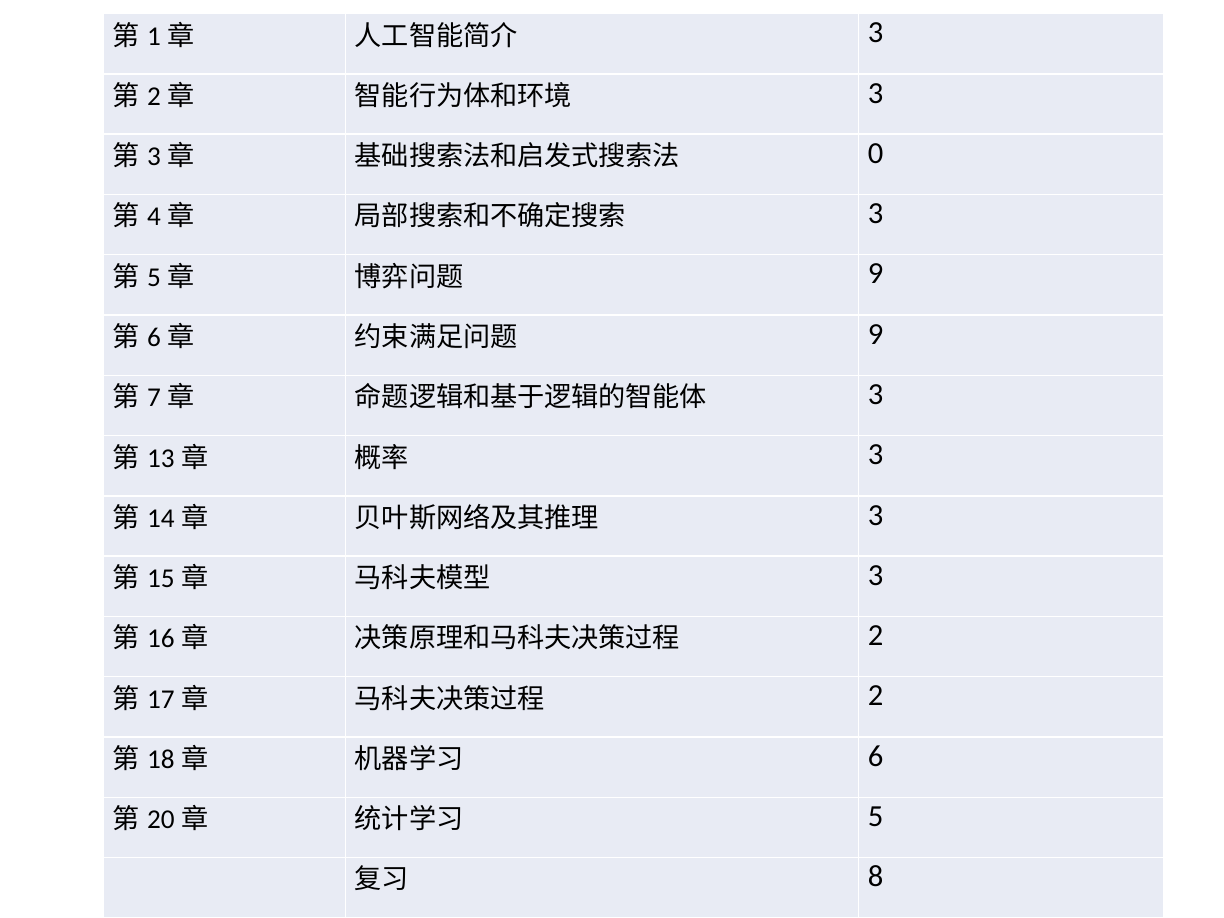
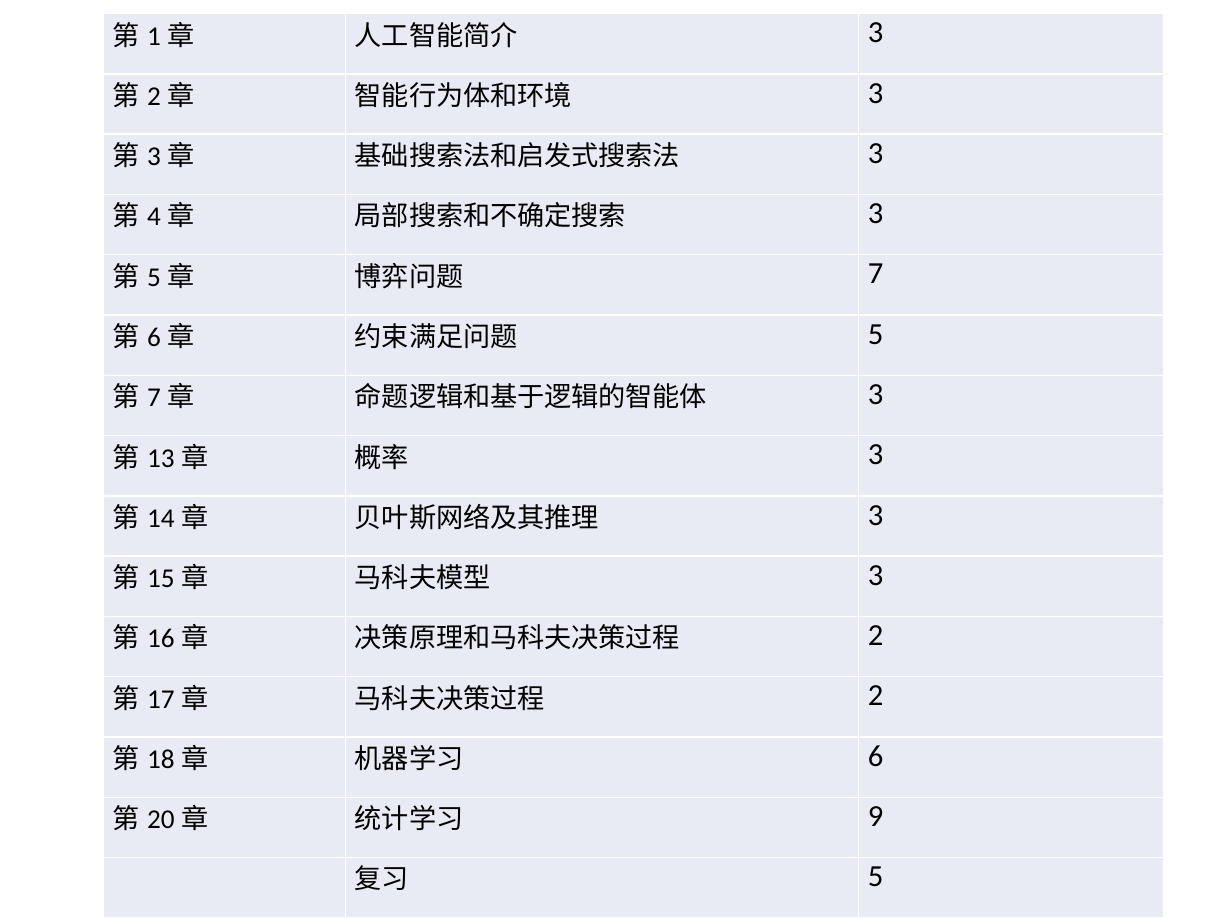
0: 0 -> 3 (876, 153)
9: 9 -> 7 (876, 274)
9: 9 -> 5 (876, 334)
5: 5 -> 9 (876, 816)
8: 8 -> 5 (876, 877)
